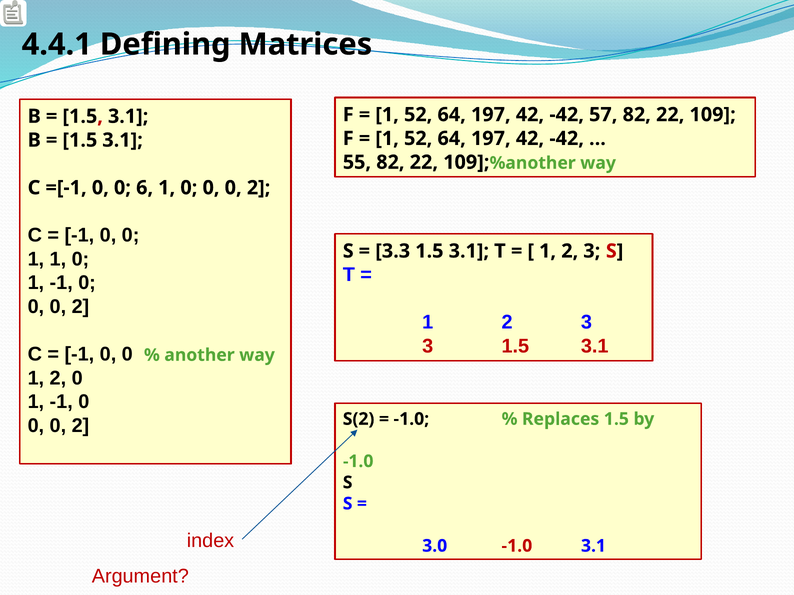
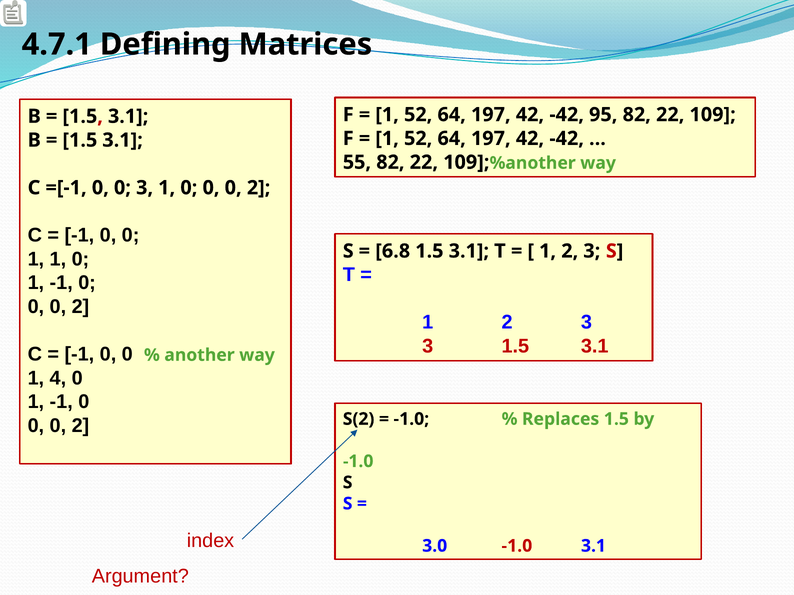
4.4.1: 4.4.1 -> 4.7.1 (57, 44)
57: 57 -> 95 (603, 115)
0 6: 6 -> 3 (145, 188)
3.3: 3.3 -> 6.8 (393, 251)
2: 2 -> 4 (58, 378)
